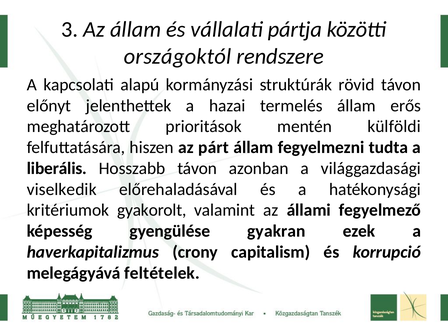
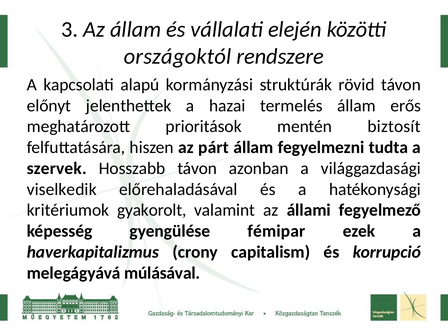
pártja: pártja -> elején (295, 30)
külföldi: külföldi -> biztosít (394, 127)
liberális: liberális -> szervek (57, 168)
gyakran: gyakran -> fémipar (276, 231)
feltételek: feltételek -> múlásával (162, 273)
